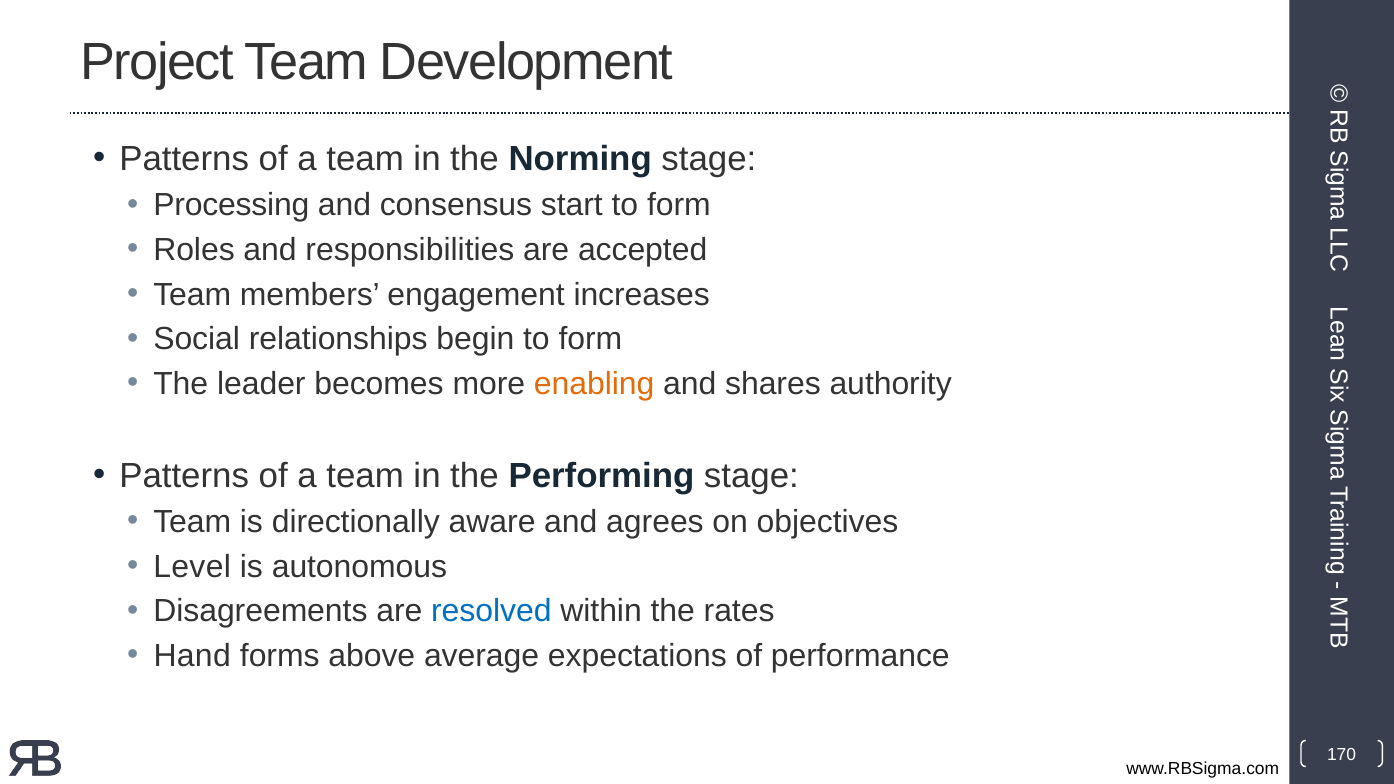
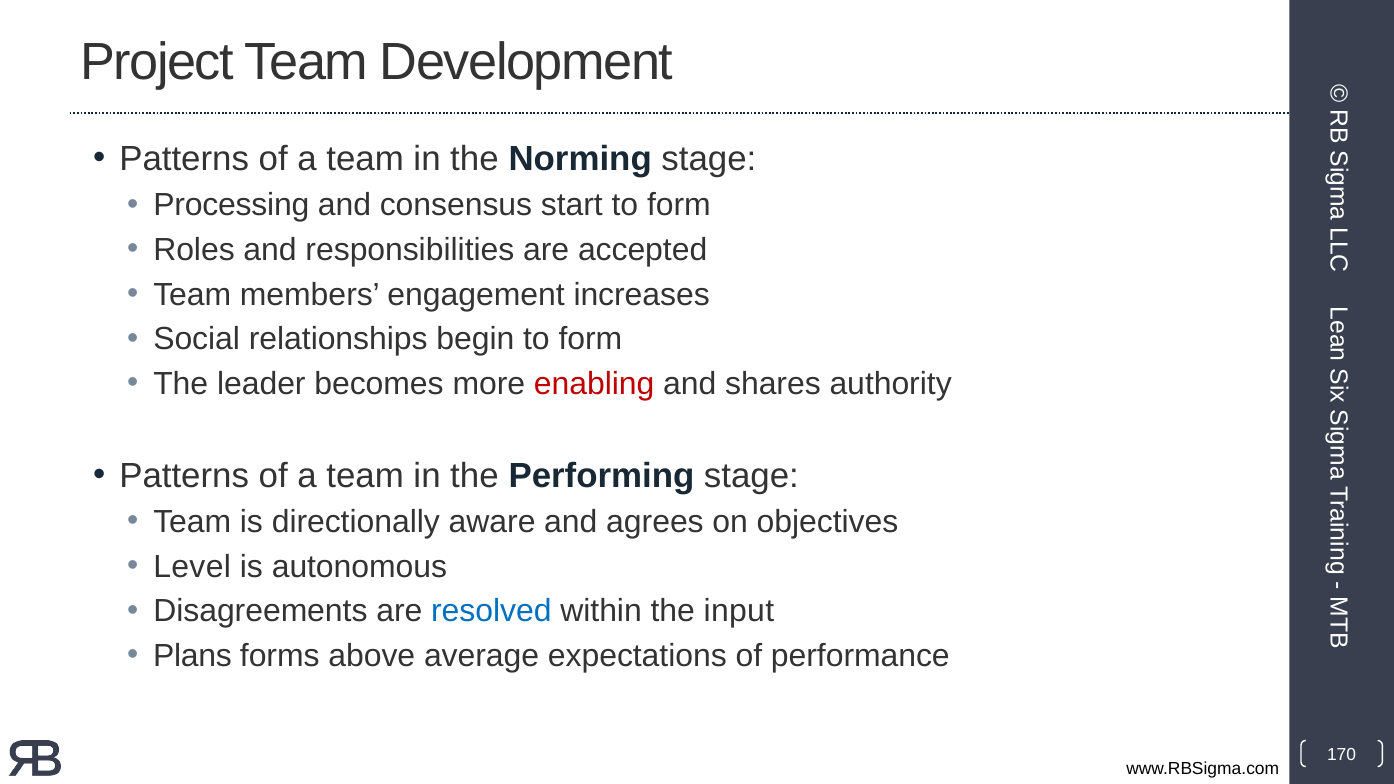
enabling colour: orange -> red (594, 384)
rates: rates -> input (739, 612)
Hand: Hand -> Plans (192, 656)
